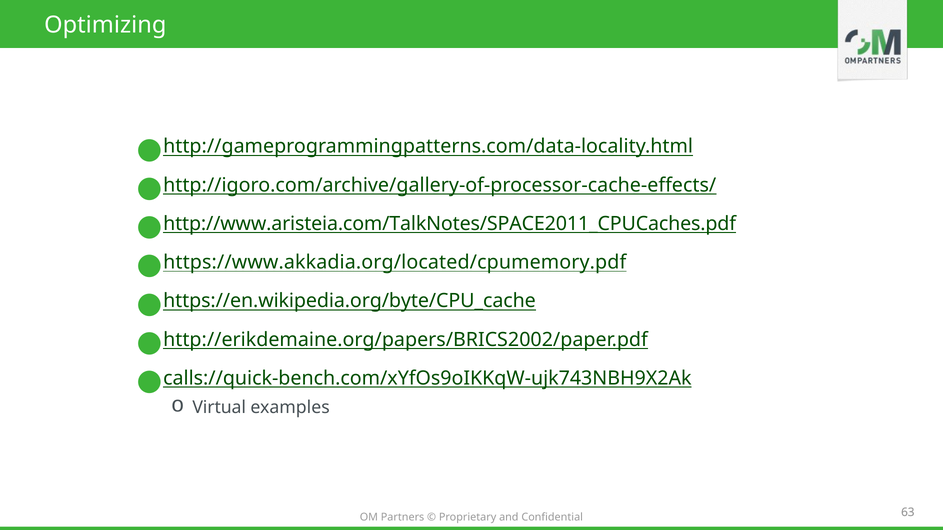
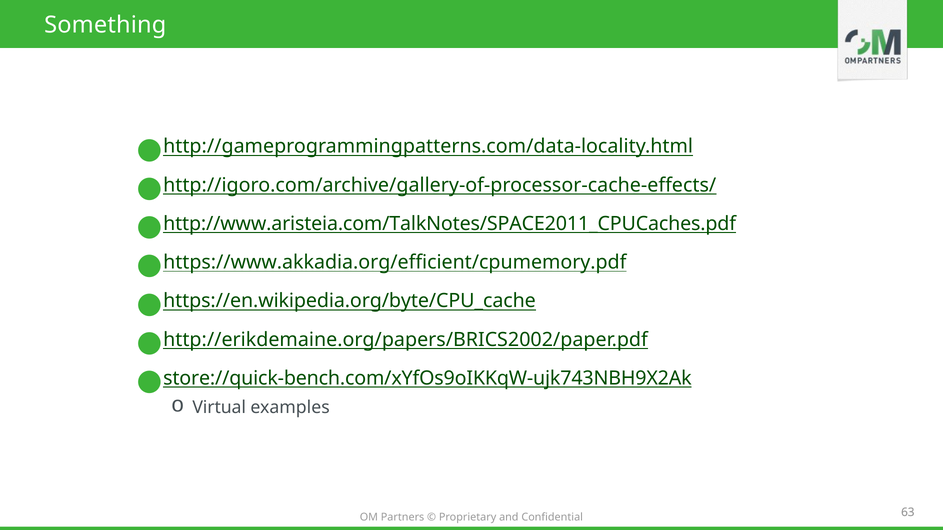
Optimizing: Optimizing -> Something (105, 25)
https://www.akkadia.org/located/cpumemory.pdf: https://www.akkadia.org/located/cpumemory.pdf -> https://www.akkadia.org/efficient/cpumemory.pdf (395, 263)
calls://quick-bench.com/xYfOs9oIKKqW-ujk743NBH9X2Ak: calls://quick-bench.com/xYfOs9oIKKqW-ujk743NBH9X2Ak -> store://quick-bench.com/xYfOs9oIKKqW-ujk743NBH9X2Ak (427, 378)
